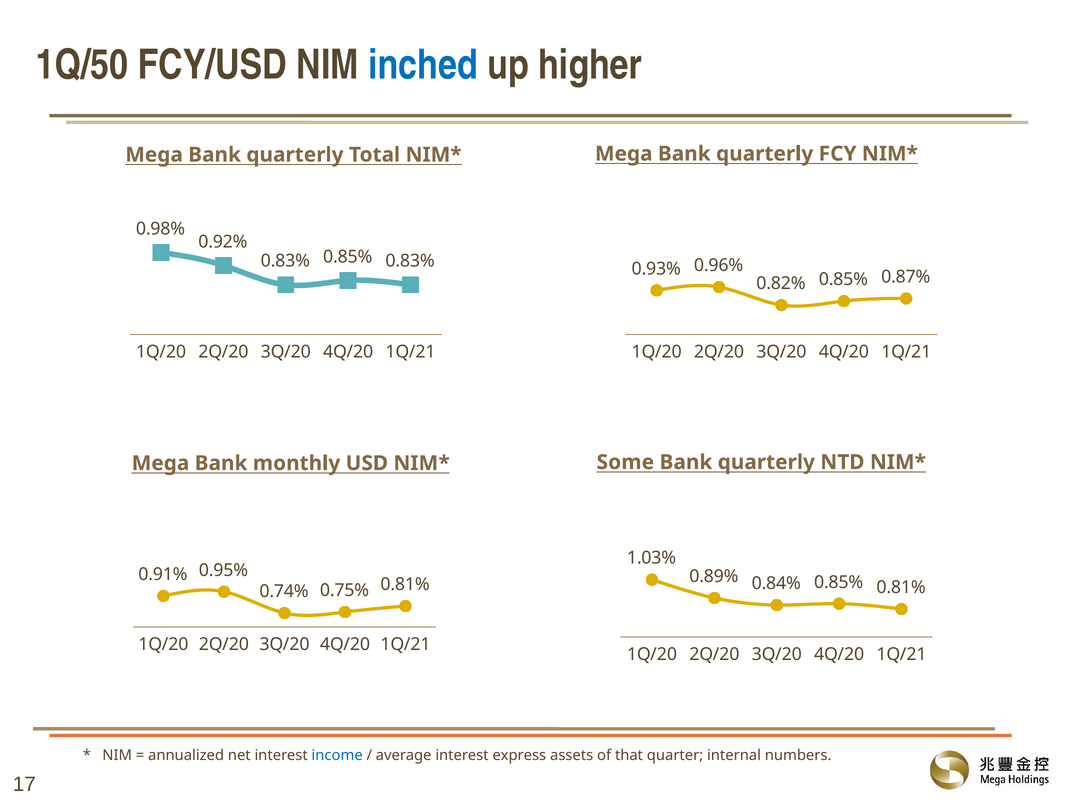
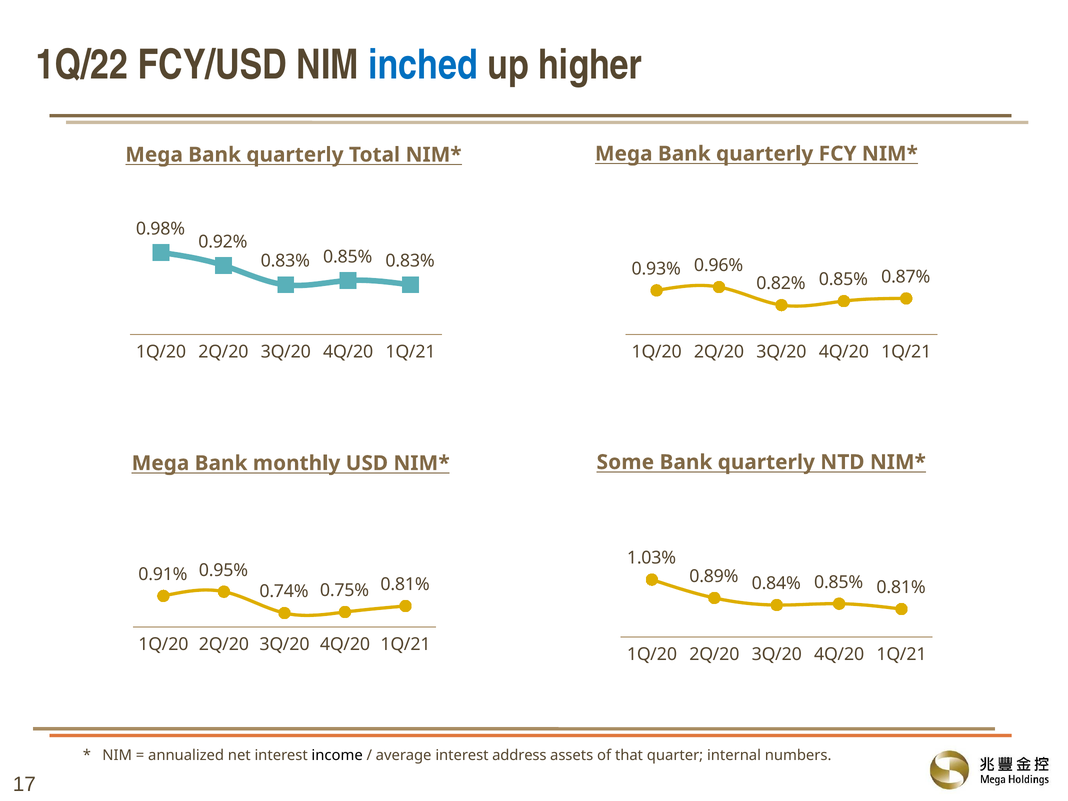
1Q/50: 1Q/50 -> 1Q/22 (82, 65)
income colour: blue -> black (337, 755)
express: express -> address (519, 755)
